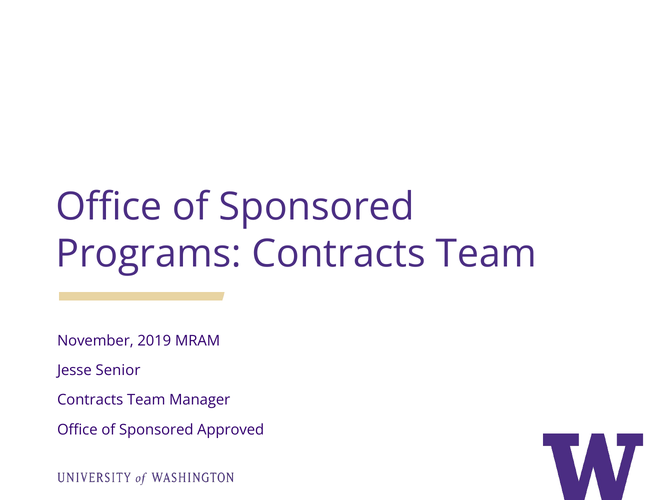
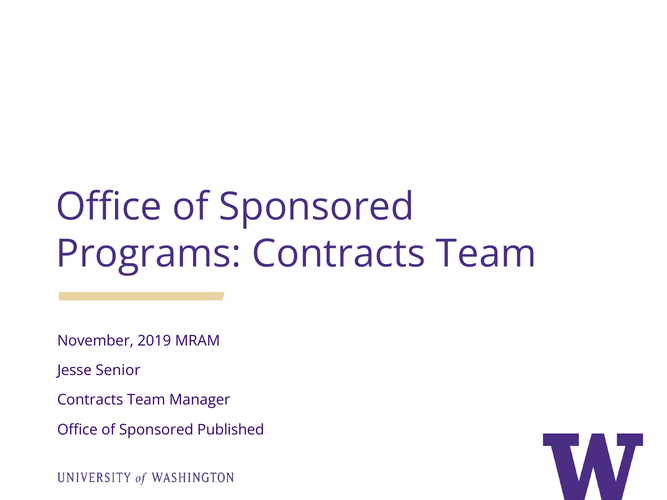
Approved: Approved -> Published (231, 430)
